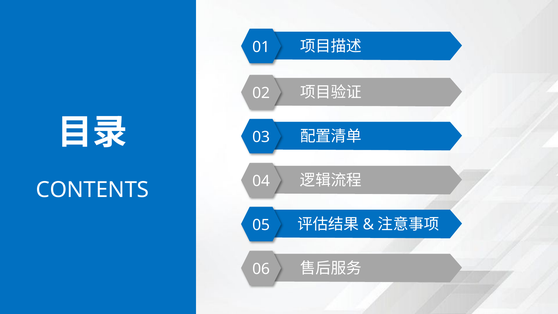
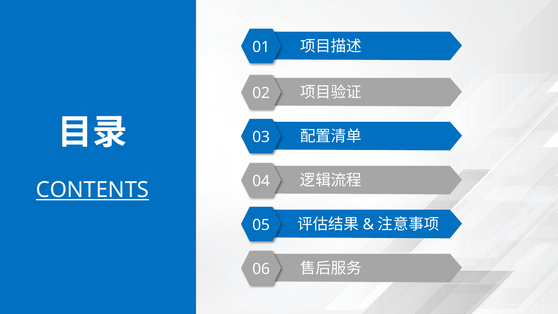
CONTENTS underline: none -> present (92, 190)
